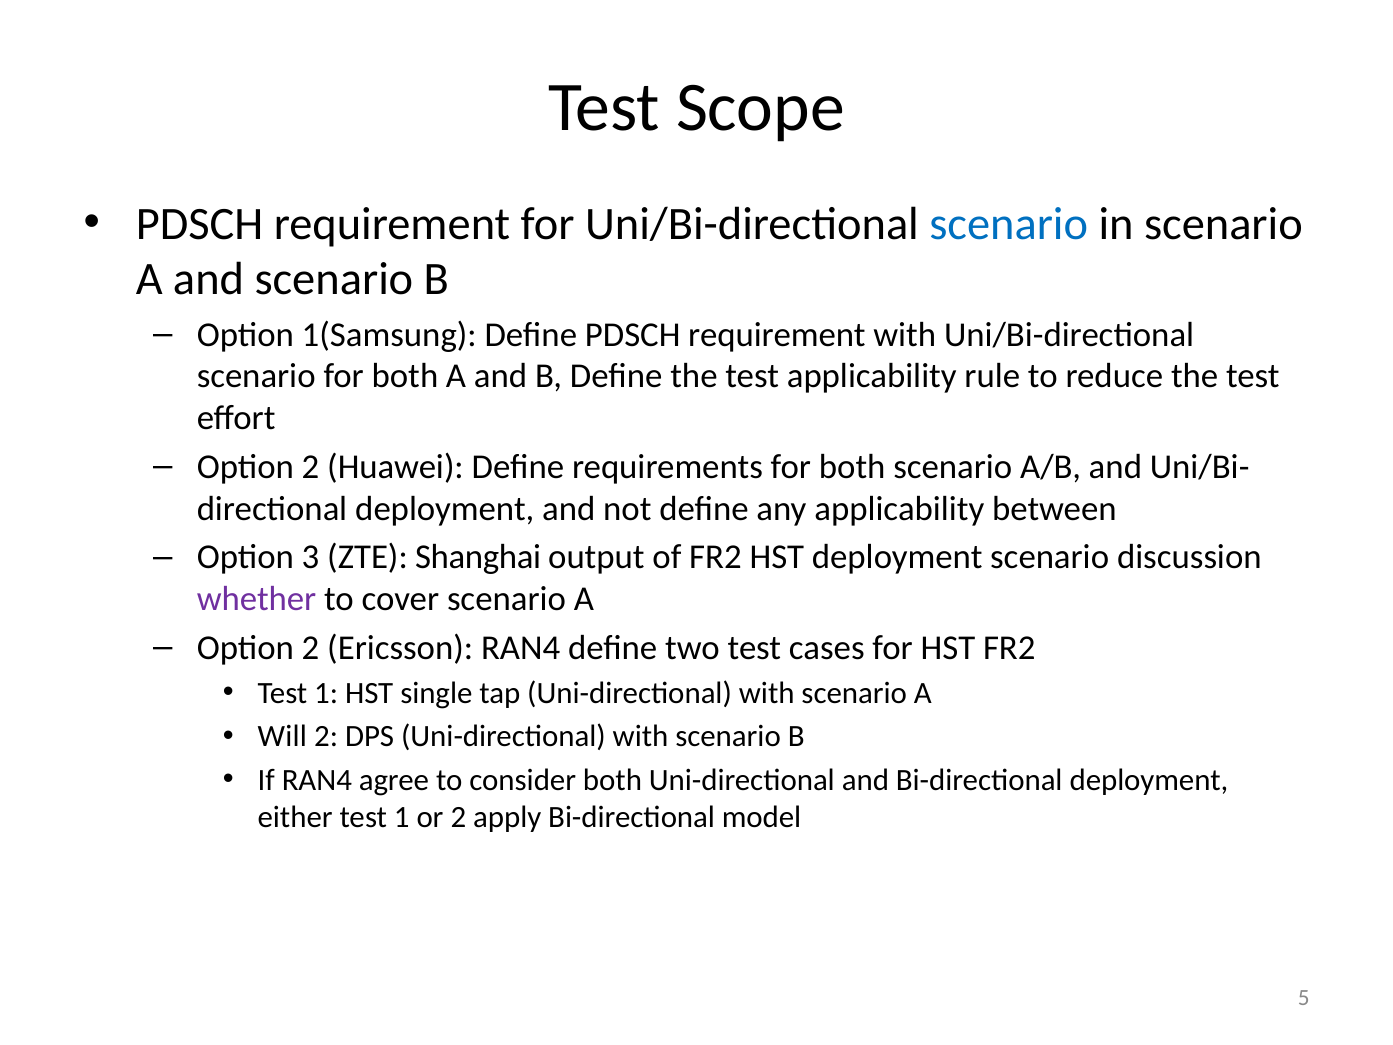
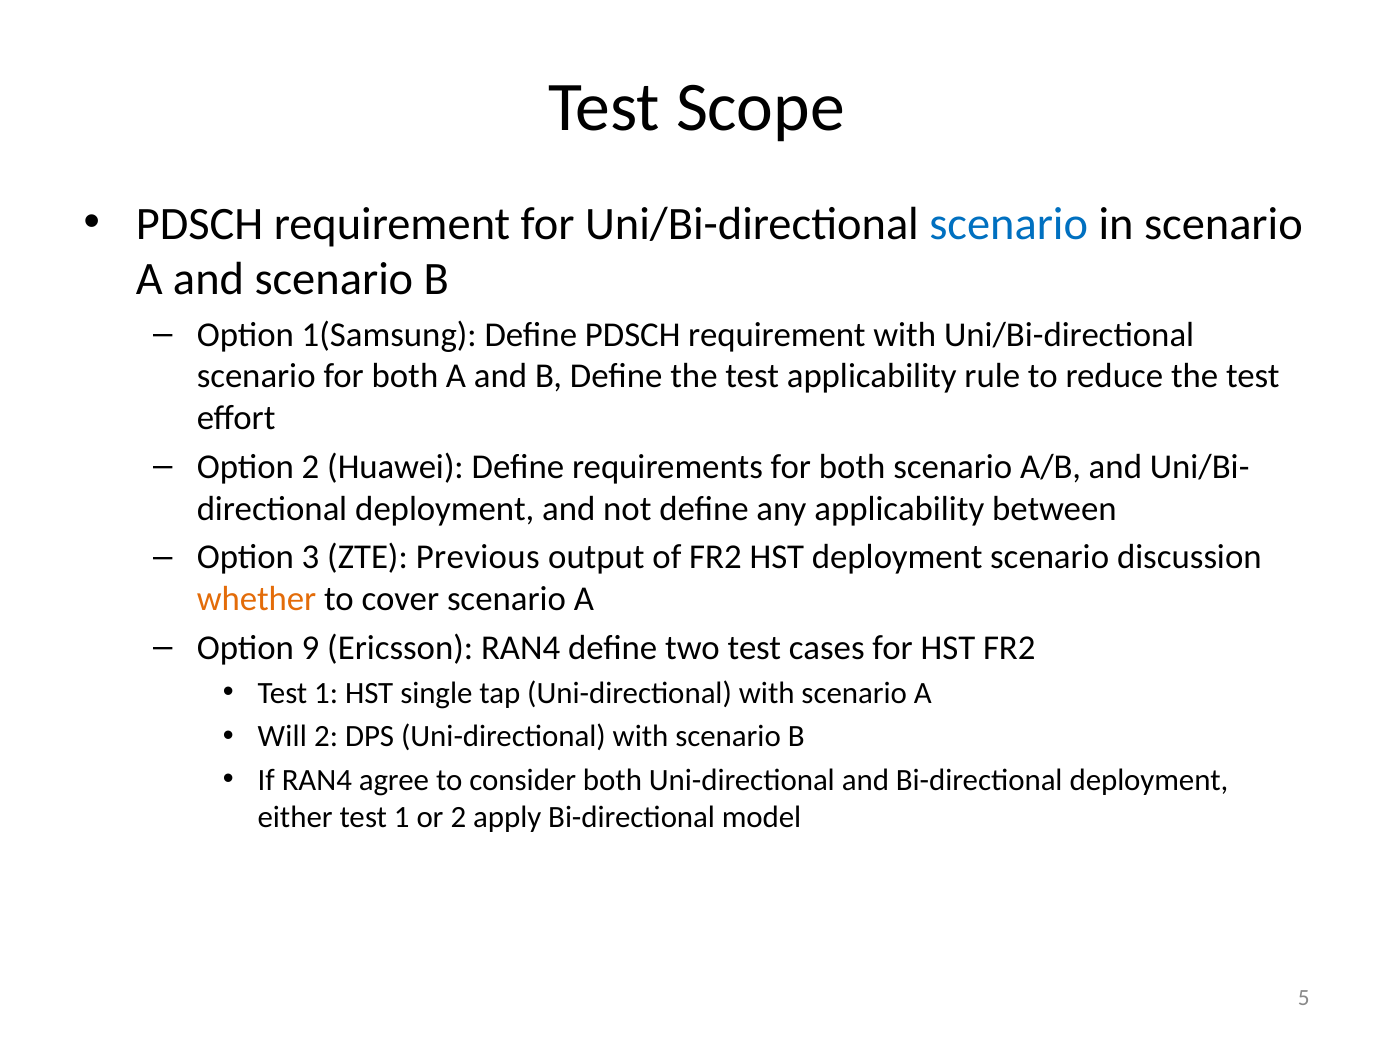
Shanghai: Shanghai -> Previous (478, 557)
whether colour: purple -> orange (257, 599)
2: 2 -> 9 (310, 648)
